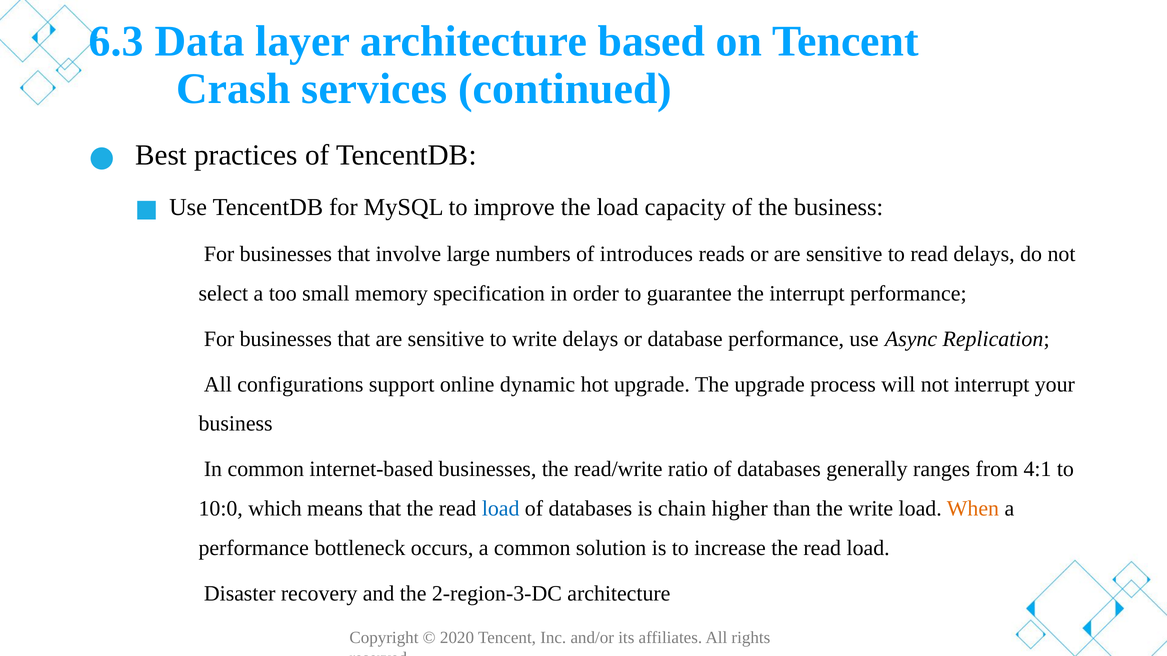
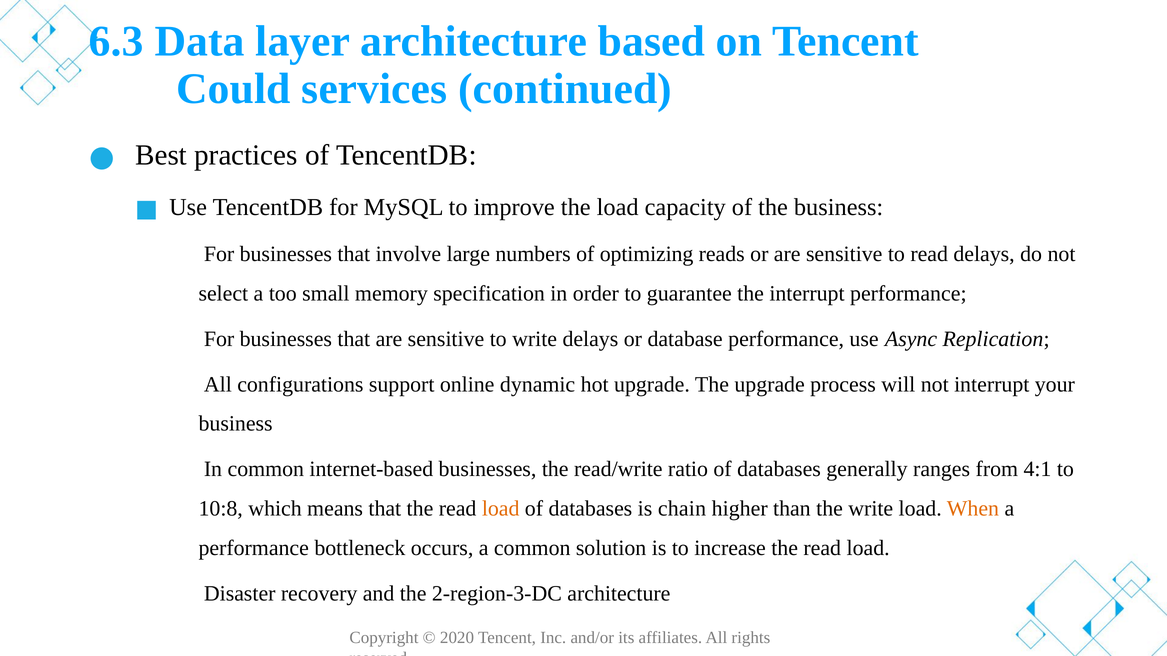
Crash: Crash -> Could (233, 89)
introduces: introduces -> optimizing (647, 254)
10:0: 10:0 -> 10:8 (221, 509)
load colour: blue -> orange (501, 509)
